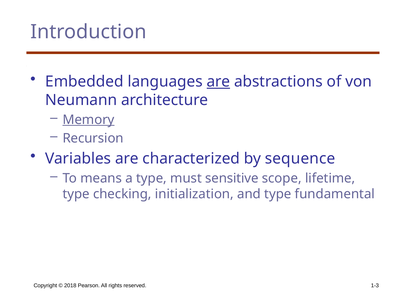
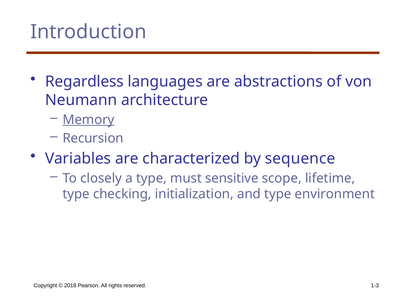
Embedded: Embedded -> Regardless (84, 82)
are underline: present -> none (218, 82)
means: means -> closely (101, 178)
fundamental: fundamental -> environment (335, 194)
